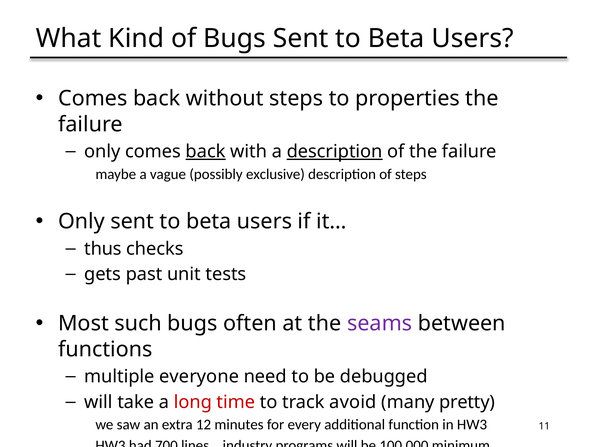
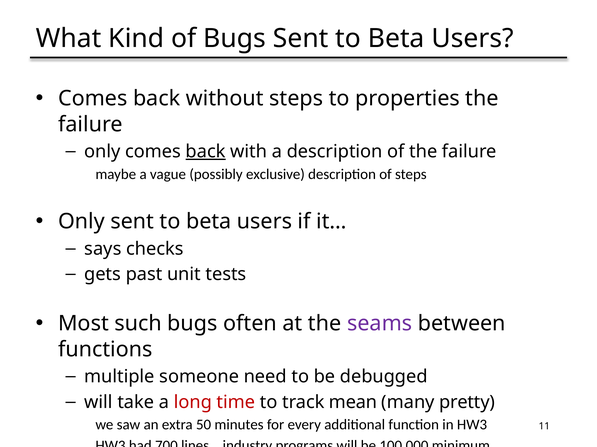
description underline: present -> none (335, 152)
thus: thus -> says (103, 249)
everyone: everyone -> someone (199, 377)
avoid: avoid -> mean (353, 403)
12: 12 -> 50 (204, 425)
